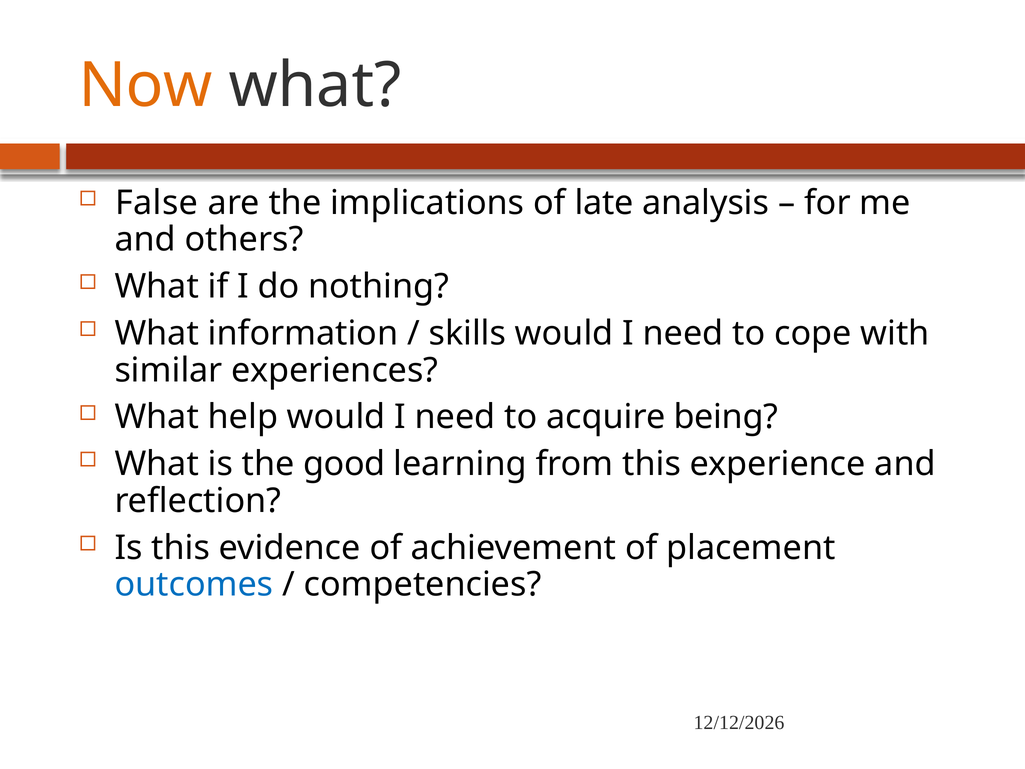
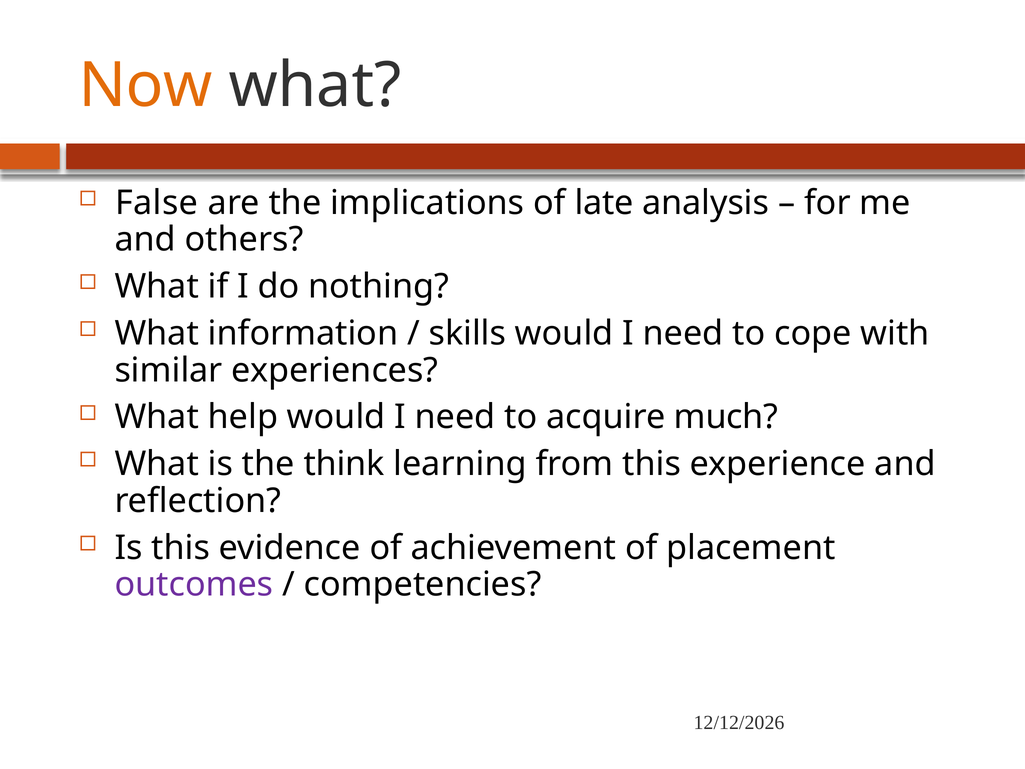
being: being -> much (726, 417)
good: good -> think (344, 464)
outcomes colour: blue -> purple (194, 584)
